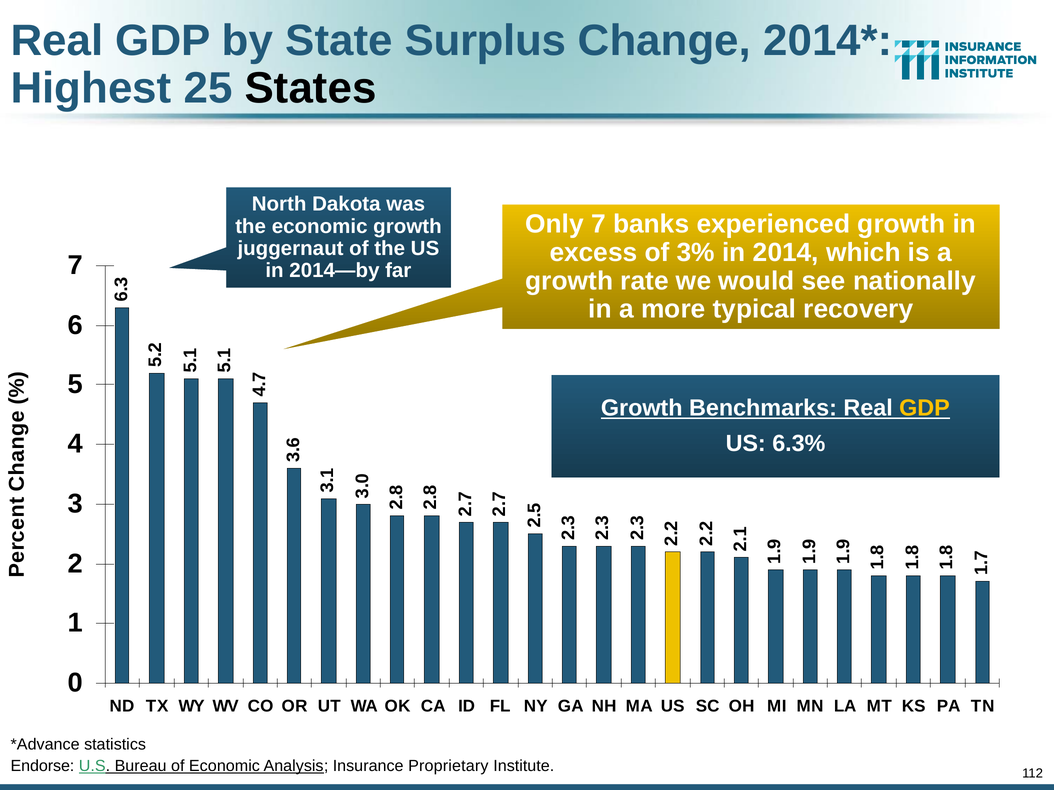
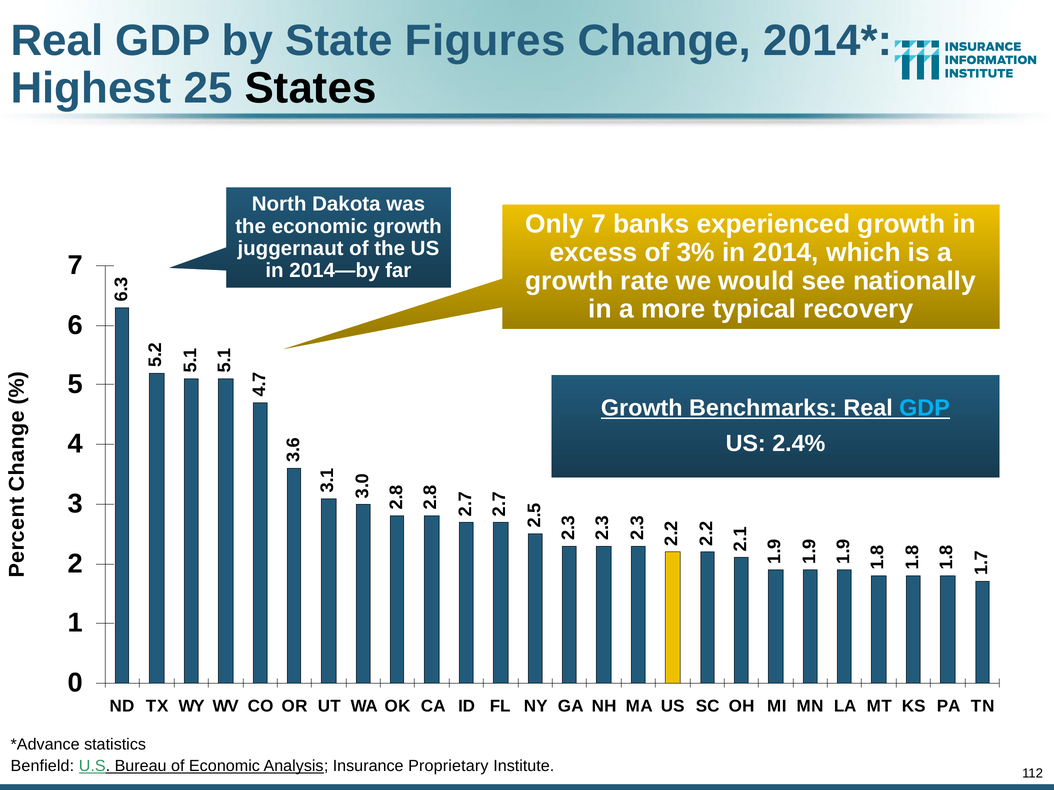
Surplus: Surplus -> Figures (485, 41)
GDP colour: yellow -> light blue (924, 408)
6.3%: 6.3% -> 2.4% (799, 444)
Endorse: Endorse -> Benfield (42, 766)
